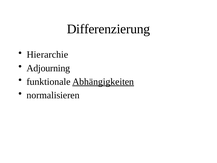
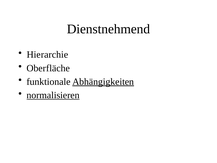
Differenzierung: Differenzierung -> Dienstnehmend (108, 29)
Adjourning: Adjourning -> Oberfläche (48, 68)
normalisieren underline: none -> present (53, 95)
